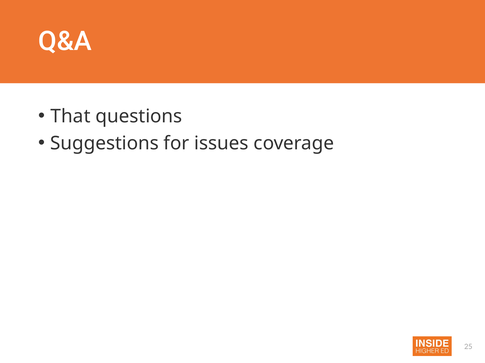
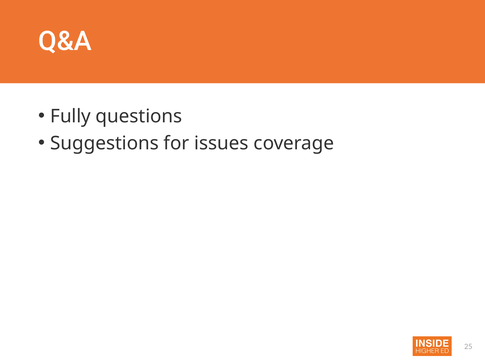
That: That -> Fully (71, 116)
